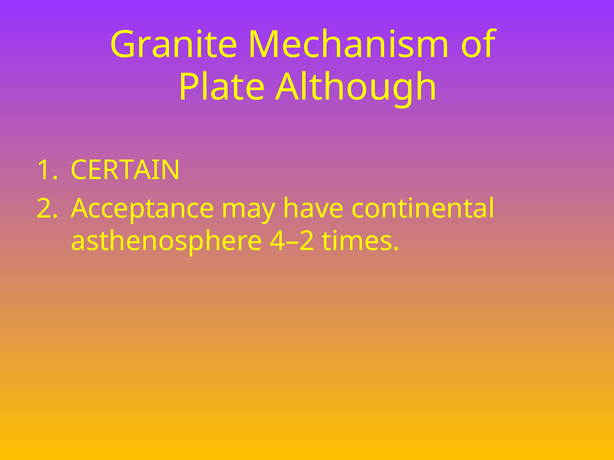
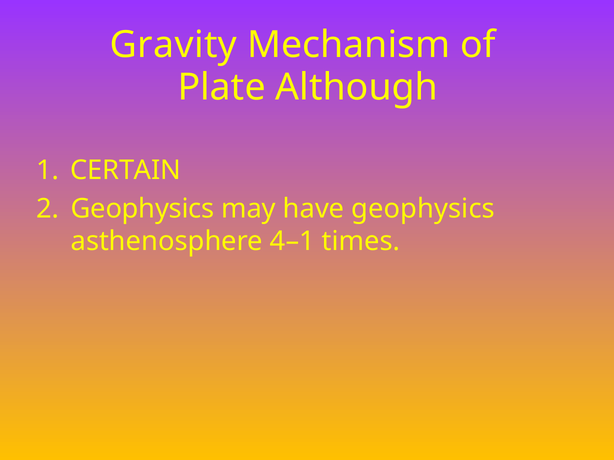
Granite: Granite -> Gravity (173, 45)
Acceptance: Acceptance -> Geophysics (143, 209)
have continental: continental -> geophysics (423, 209)
4–2: 4–2 -> 4–1 (292, 242)
